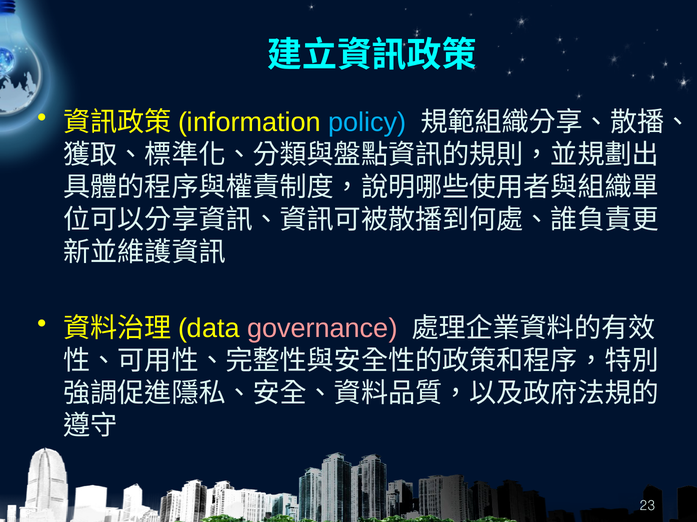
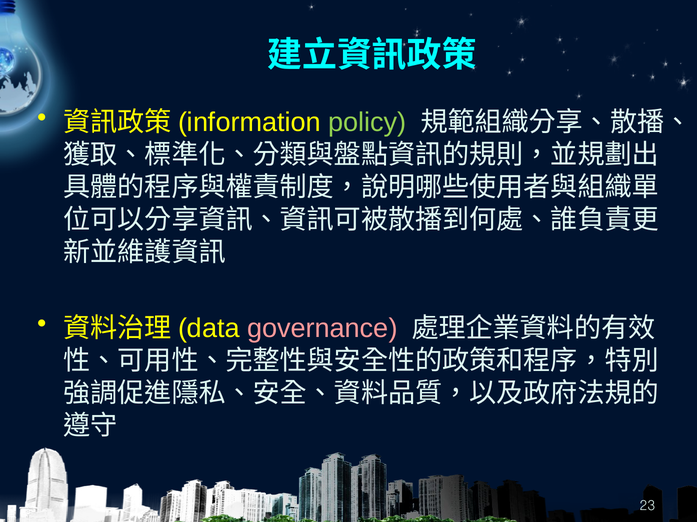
policy colour: light blue -> light green (367, 123)
